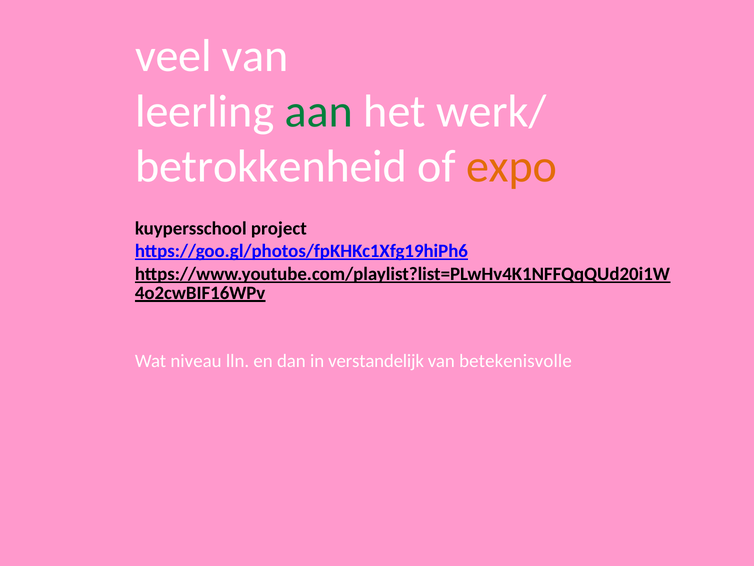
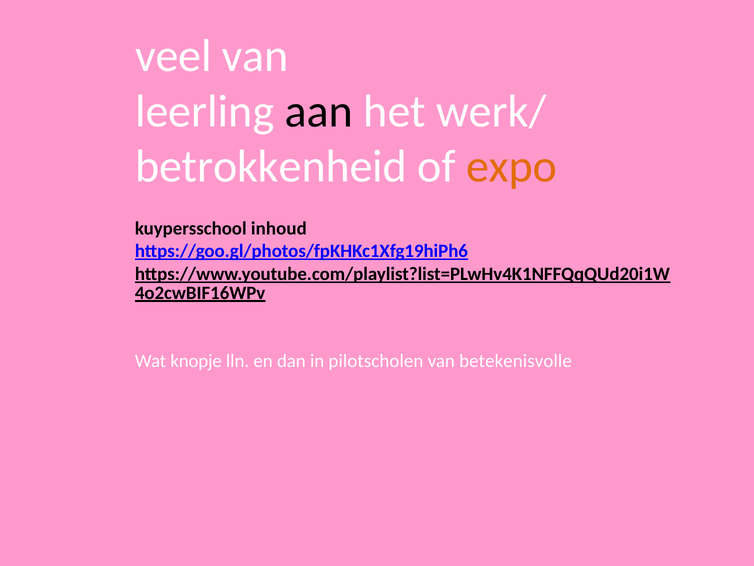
aan colour: green -> black (319, 111)
project: project -> inhoud (279, 228)
niveau: niveau -> knopje (196, 361)
verstandelijk: verstandelijk -> pilotscholen (376, 361)
